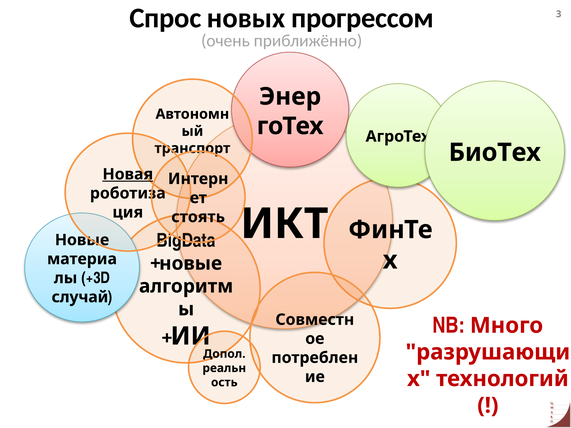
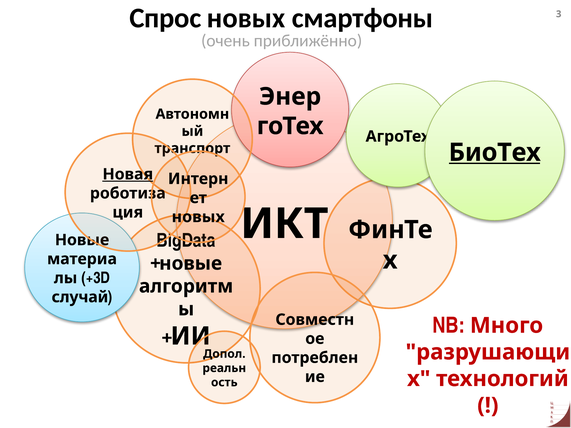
прогрессом: прогрессом -> смартфоны (363, 18)
БиоТех underline: none -> present (495, 153)
стоять: стоять -> новых (198, 217)
